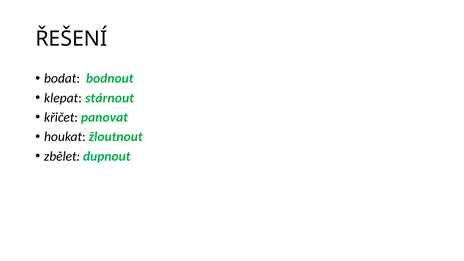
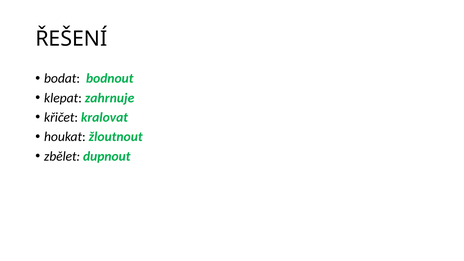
stárnout: stárnout -> zahrnuje (110, 98)
panovat: panovat -> kralovat (104, 117)
